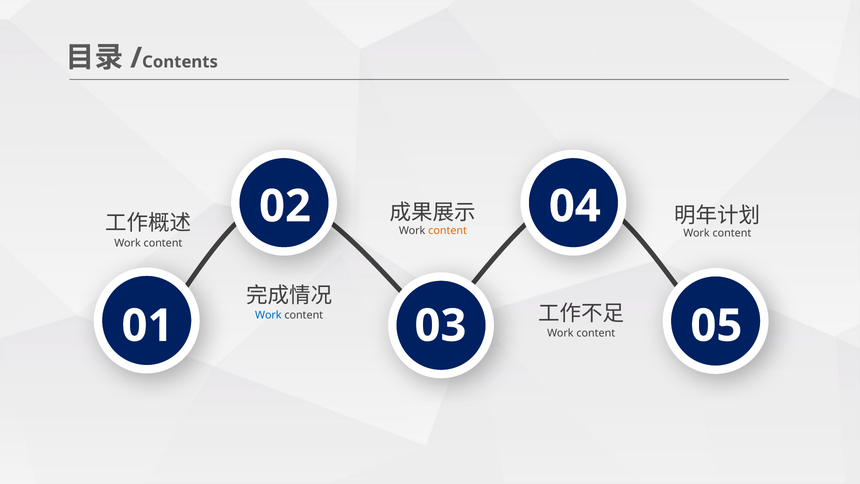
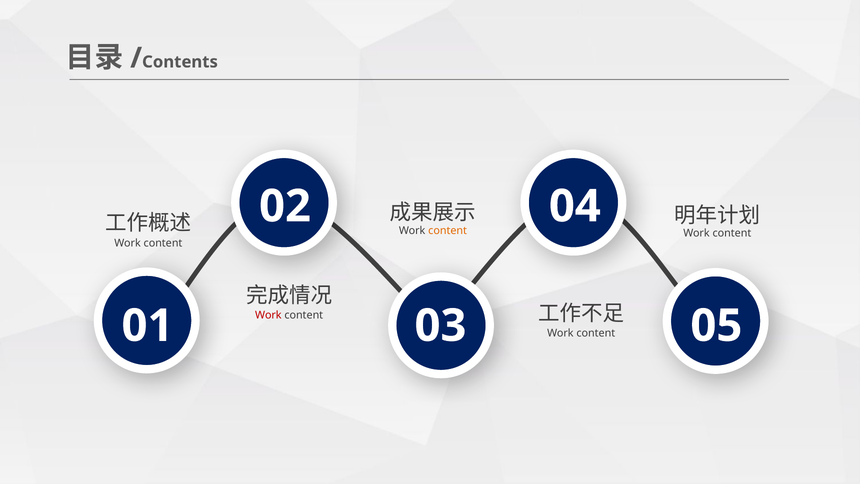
Work colour: blue -> red (268, 315)
